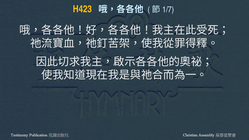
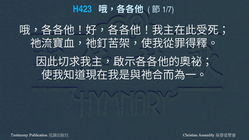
H423 colour: yellow -> light blue (82, 9)
